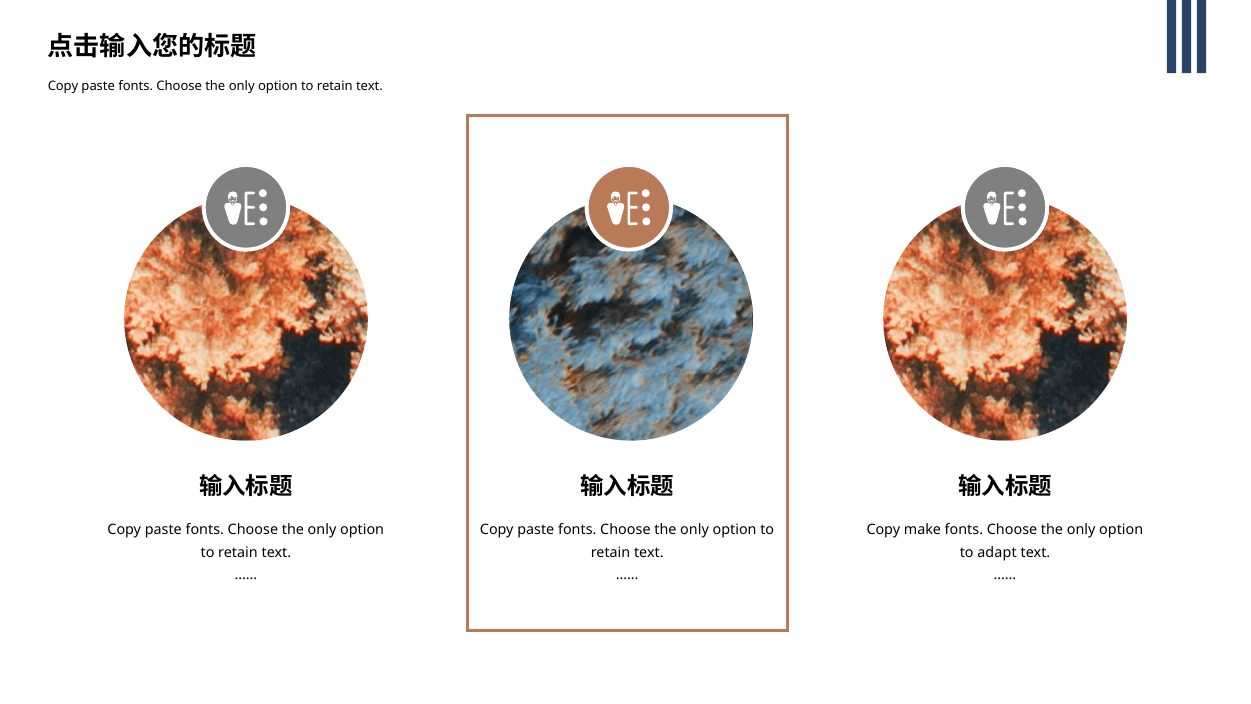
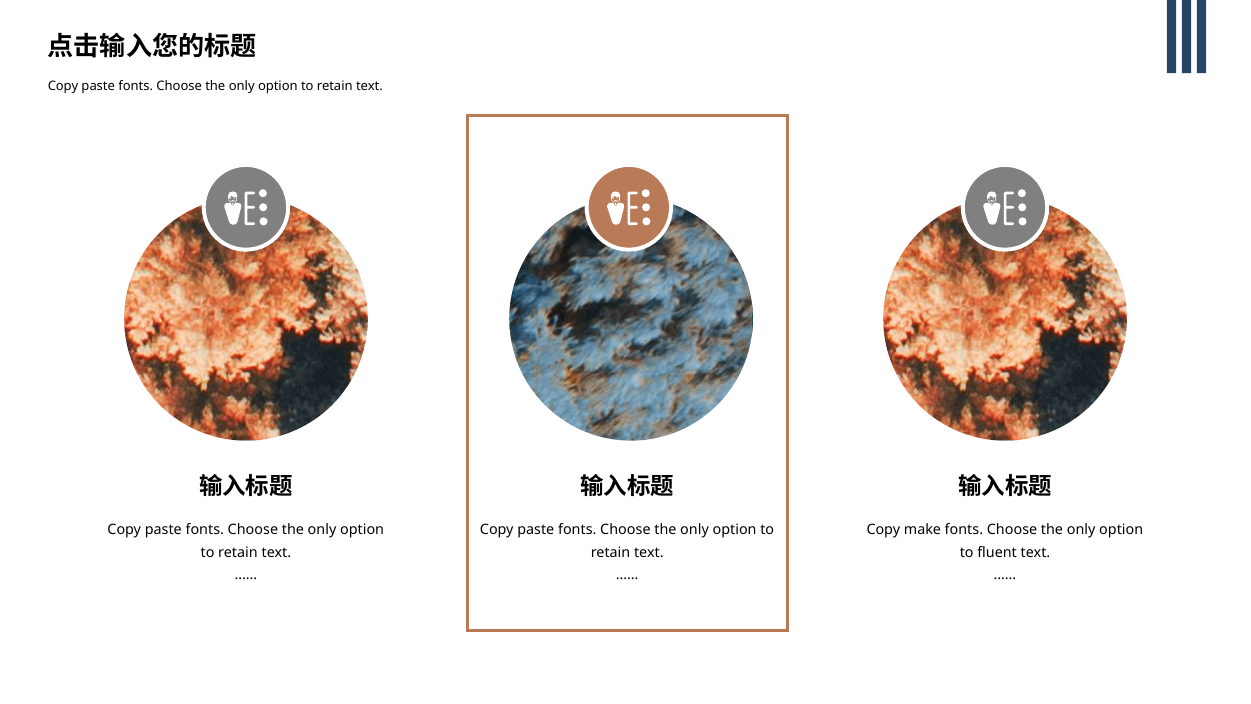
adapt: adapt -> fluent (997, 552)
